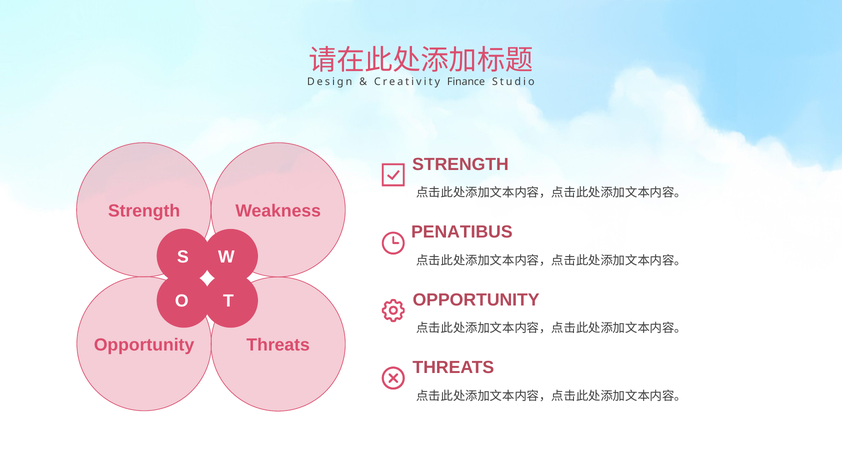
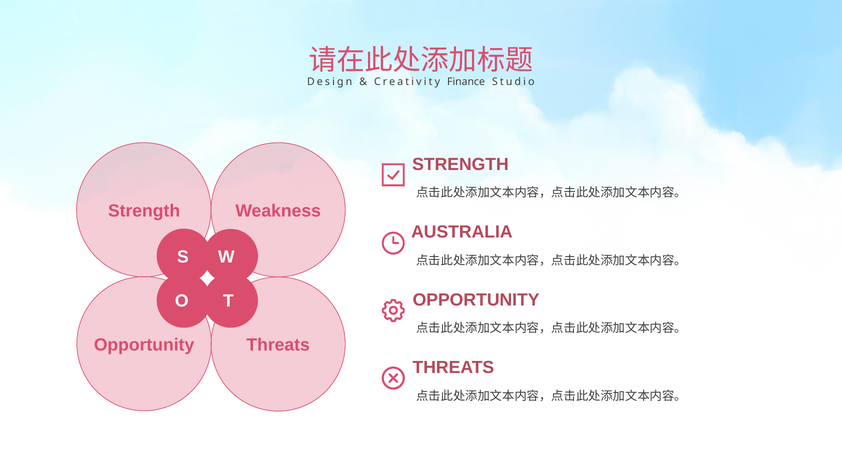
PENATIBUS: PENATIBUS -> AUSTRALIA (462, 232)
